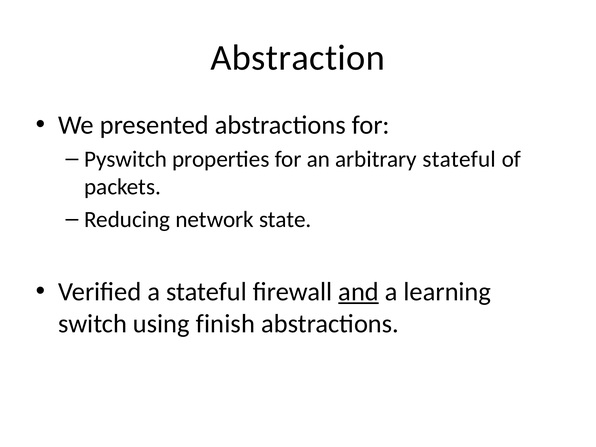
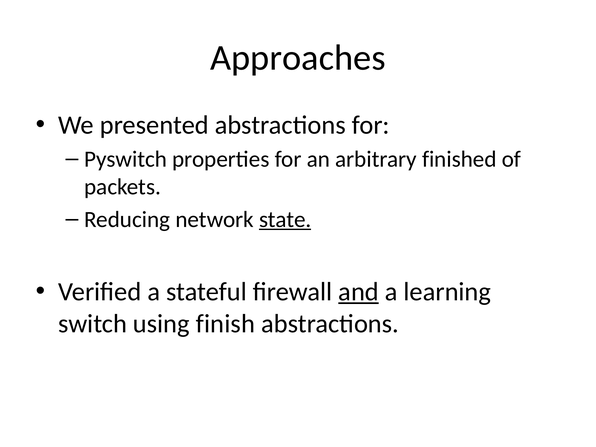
Abstraction: Abstraction -> Approaches (298, 58)
arbitrary stateful: stateful -> finished (459, 159)
state underline: none -> present (285, 219)
